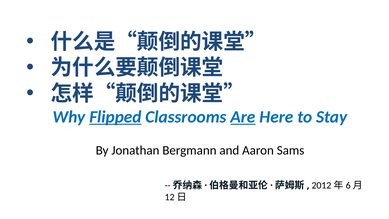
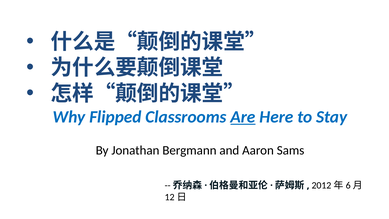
Flipped underline: present -> none (115, 117)
